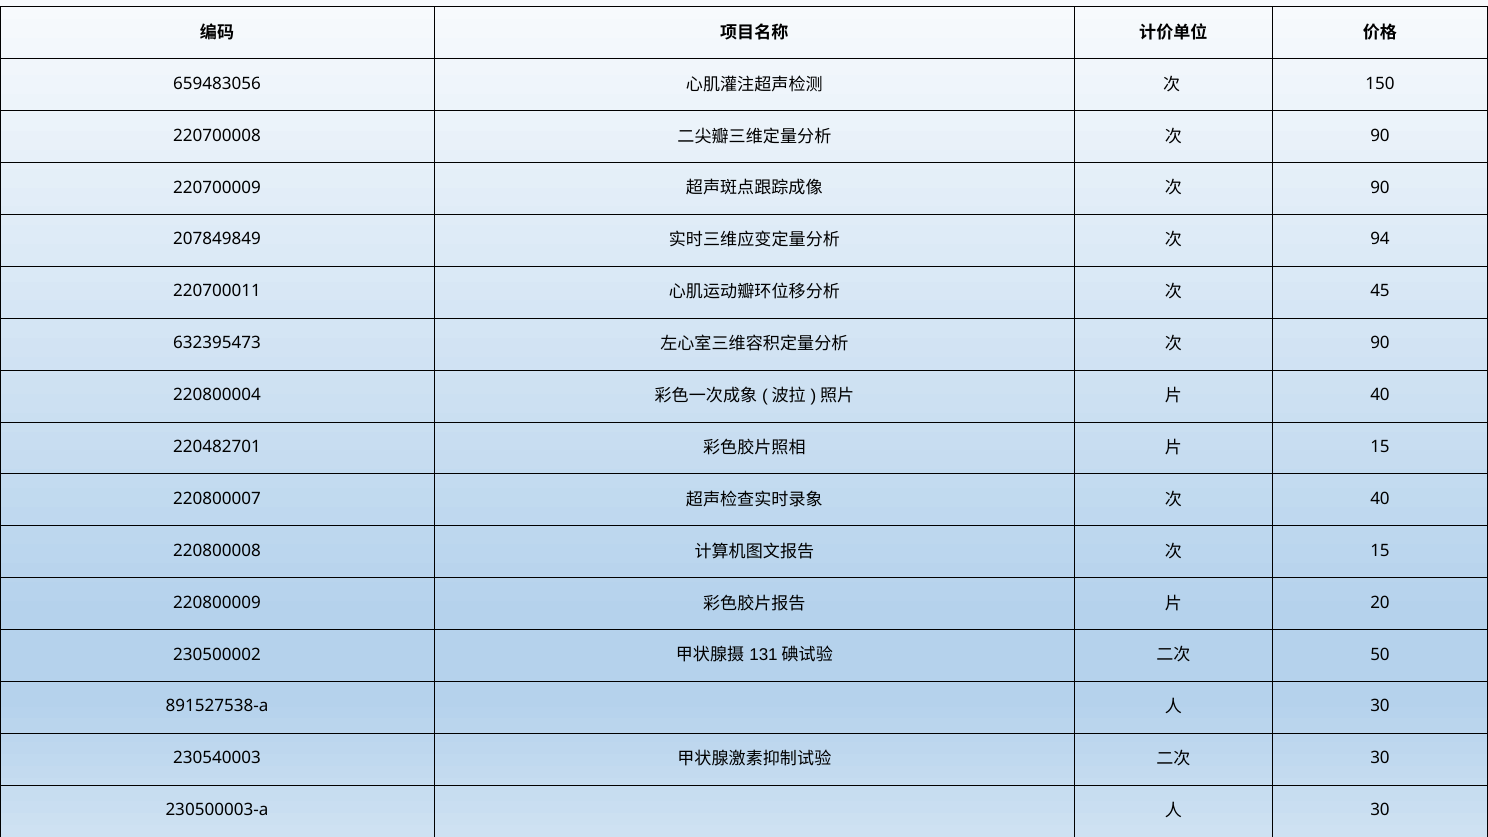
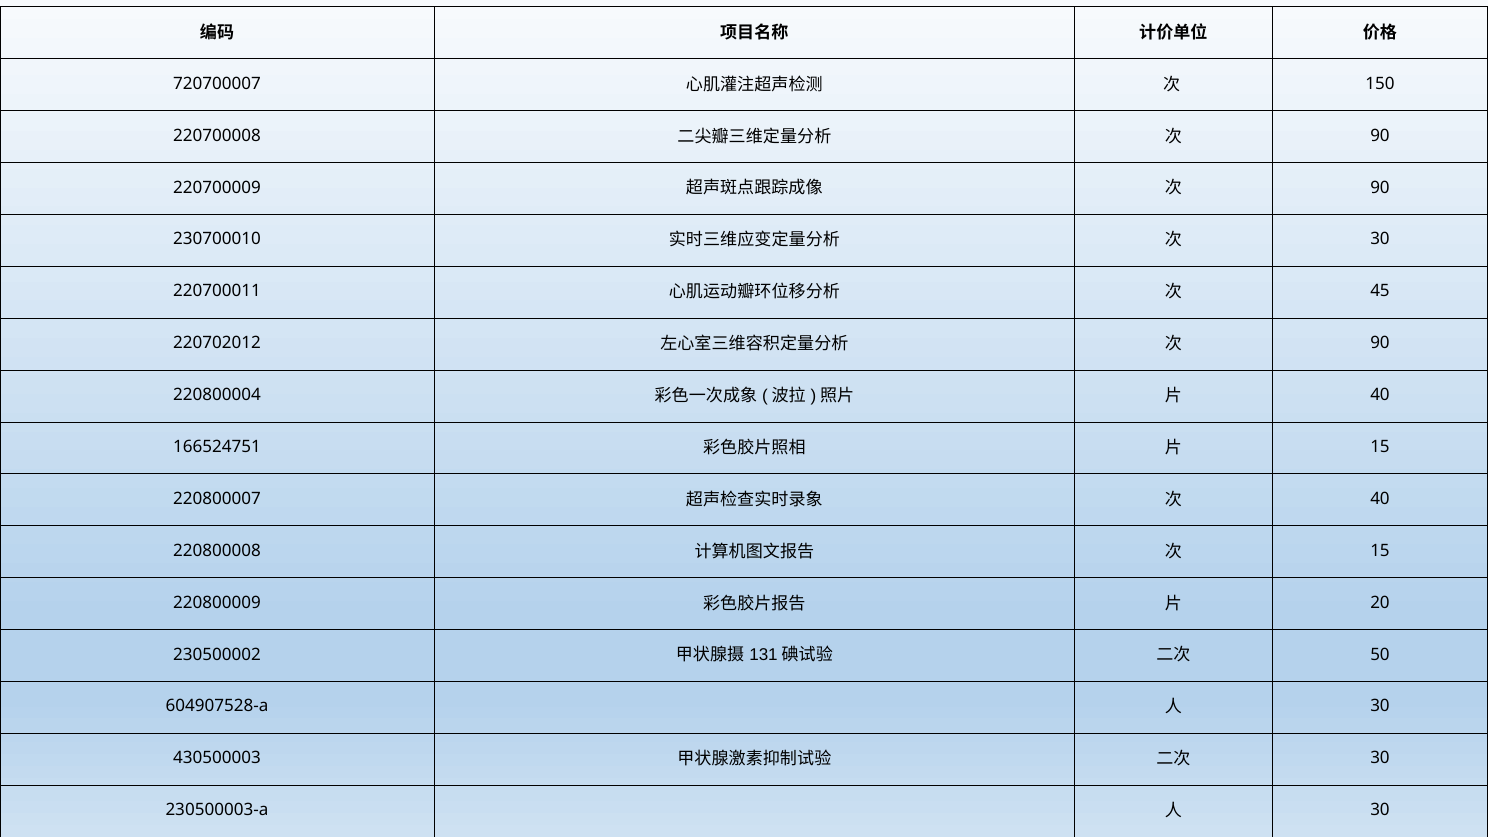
659483056: 659483056 -> 720700007 (217, 84)
207849849: 207849849 -> 230700010 (217, 239)
94: 94 -> 30 (1380, 239)
632395473: 632395473 -> 220702012 (217, 343)
220482701: 220482701 -> 166524751 (217, 447)
891527538-a: 891527538-a -> 604907528-a (217, 706)
230540003: 230540003 -> 430500003 (217, 758)
